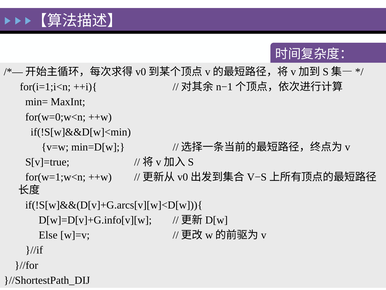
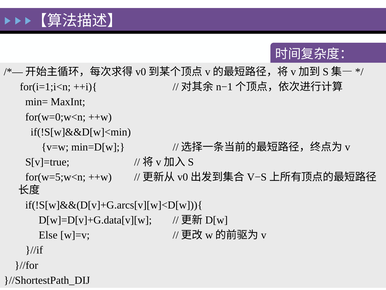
for(w=1;w<n: for(w=1;w<n -> for(w=5;w<n (55, 177)
D[w]=D[v]+G.info[v][w: D[w]=D[v]+G.info[v][w -> D[w]=D[v]+G.data[v][w (95, 220)
